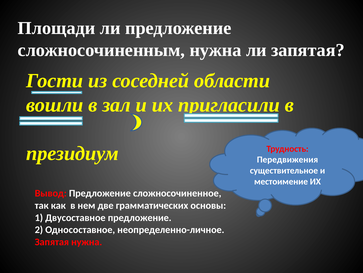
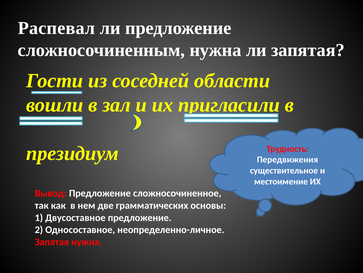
Площади: Площади -> Распевал (56, 28)
